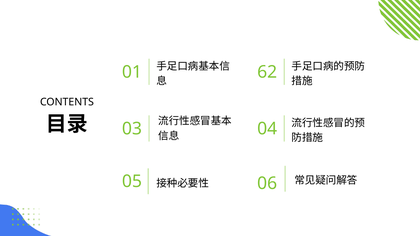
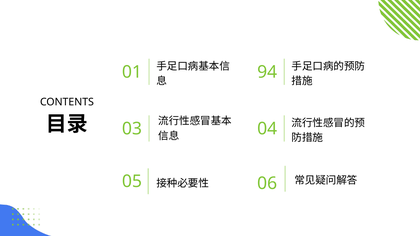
62: 62 -> 94 (267, 72)
